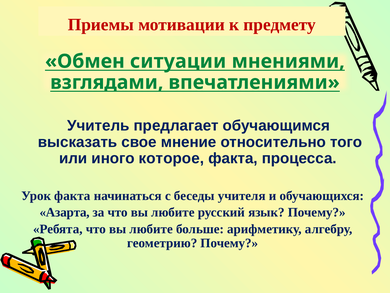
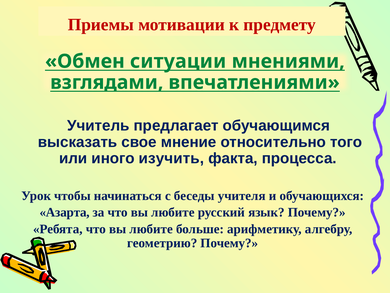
которое: которое -> изучить (171, 158)
Урок факта: факта -> чтобы (72, 195)
